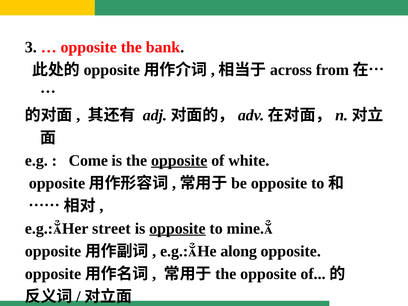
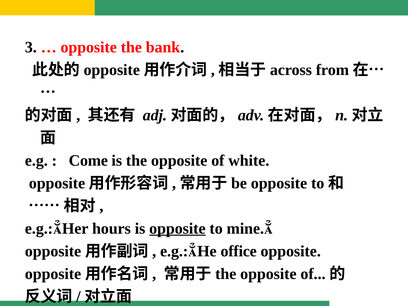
opposite underline: present -> none (179, 160)
street: street -> hours (111, 228)
along: along -> office (239, 251)
